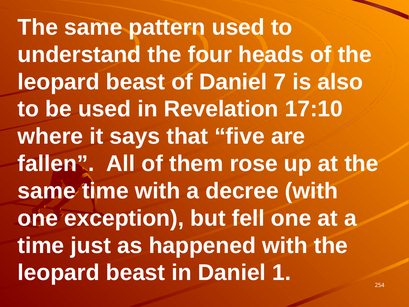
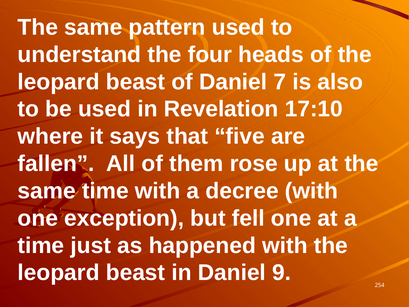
1: 1 -> 9 (282, 273)
